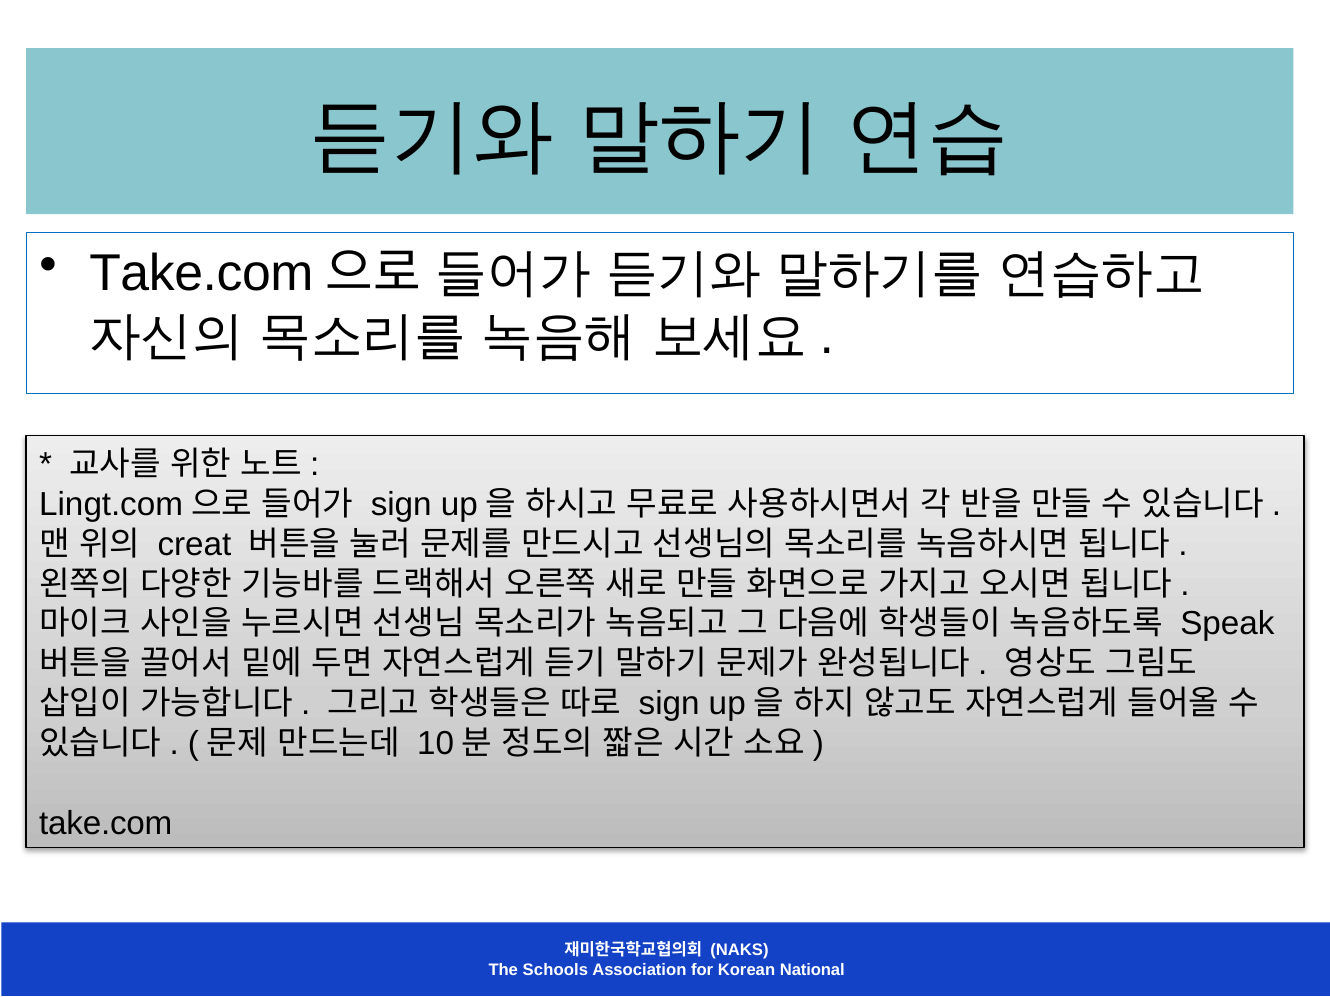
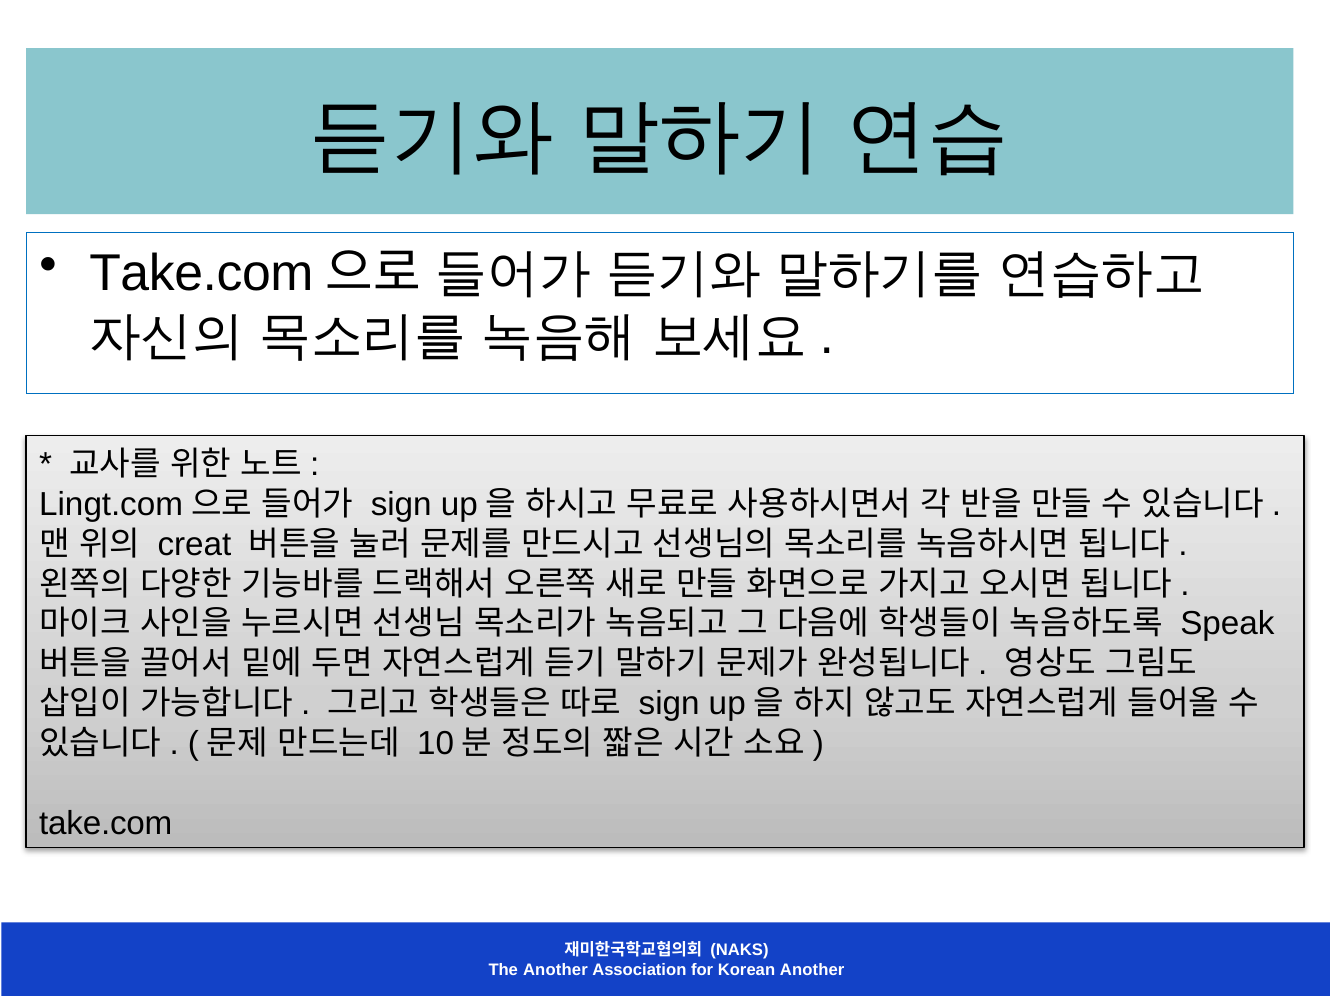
The Schools: Schools -> Another (555, 971)
Korean National: National -> Another (812, 971)
